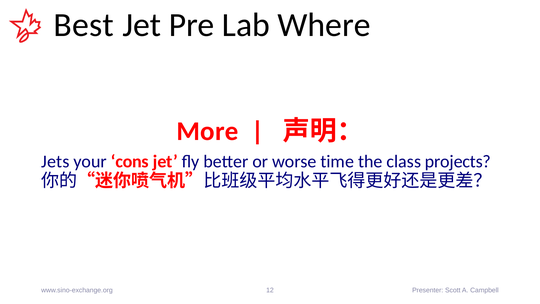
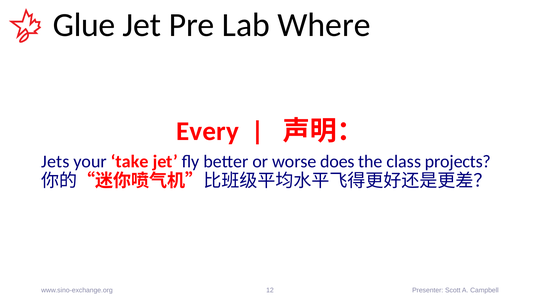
Best: Best -> Glue (84, 25)
More: More -> Every (208, 131)
cons: cons -> take (130, 161)
time: time -> does (337, 161)
